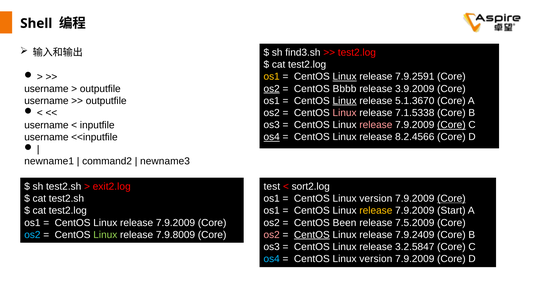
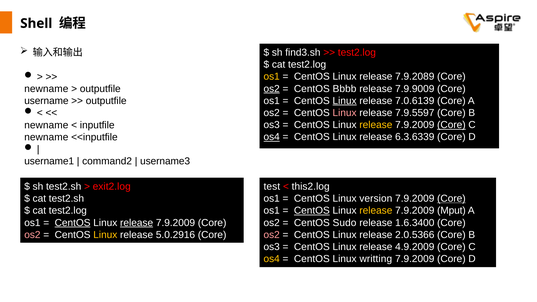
Linux underline: present -> none (345, 77)
7.9.2591: 7.9.2591 -> 7.9.2089 (415, 77)
3.9.2009: 3.9.2009 -> 7.9.9009 (415, 89)
username: username -> newname (46, 89)
5.1.3670: 5.1.3670 -> 7.0.6139 (415, 101)
7.1.5338: 7.1.5338 -> 7.9.5597 (415, 113)
release colour: pink -> yellow (376, 125)
username: username -> newname (46, 125)
8.2.4566: 8.2.4566 -> 6.3.6339 (415, 137)
username: username -> newname (46, 137)
newname1: newname1 -> username1 (49, 161)
newname3: newname3 -> username3 (165, 161)
sort2.log: sort2.log -> this2.log (311, 186)
CentOS underline: none -> present (312, 211)
Start: Start -> Mput (451, 211)
CentOS underline: none -> present (73, 223)
release underline: none -> present (137, 223)
Been: Been -> Sudo (345, 223)
7.5.2009: 7.5.2009 -> 1.6.3400 (415, 223)
os2 colour: light blue -> pink (32, 235)
Linux colour: light green -> yellow (105, 235)
7.9.8009: 7.9.8009 -> 5.0.2916 (175, 235)
CentOS underline: present -> none (312, 235)
7.9.2409: 7.9.2409 -> 2.0.5366 (415, 235)
3.2.5847: 3.2.5847 -> 4.9.2009 (415, 247)
os4 colour: light blue -> yellow (272, 259)
version: version -> writting (376, 259)
